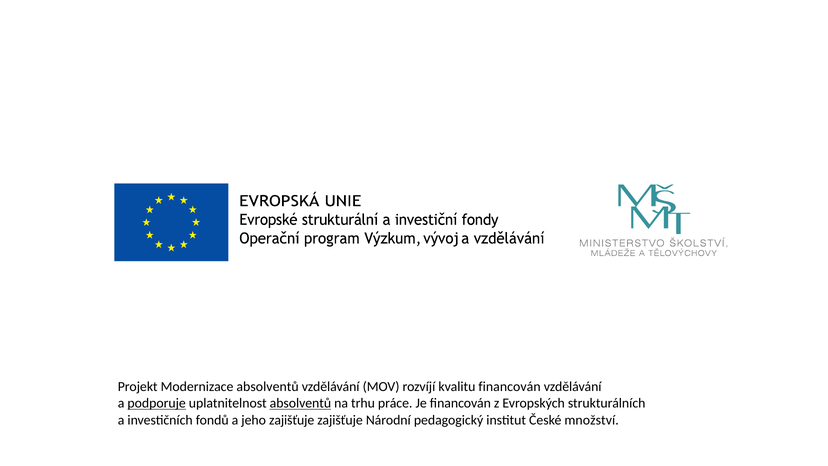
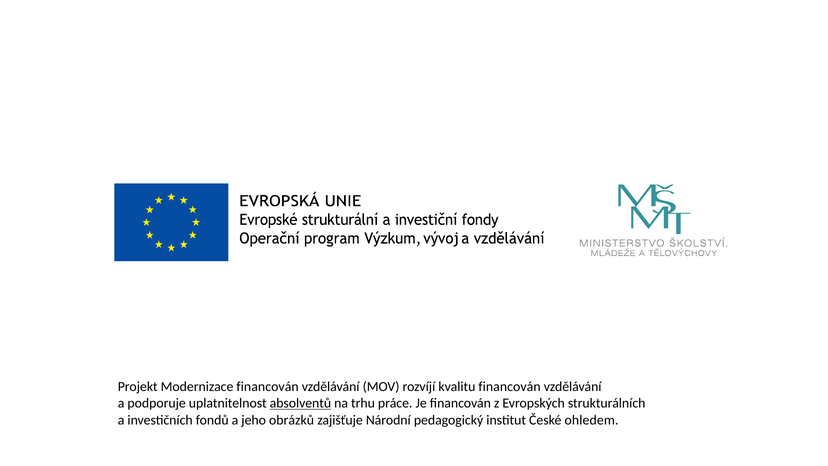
Modernizace absolventů: absolventů -> financován (268, 387)
podporuje underline: present -> none (157, 403)
jeho zajišťuje: zajišťuje -> obrázků (292, 420)
množství: množství -> ohledem (592, 420)
